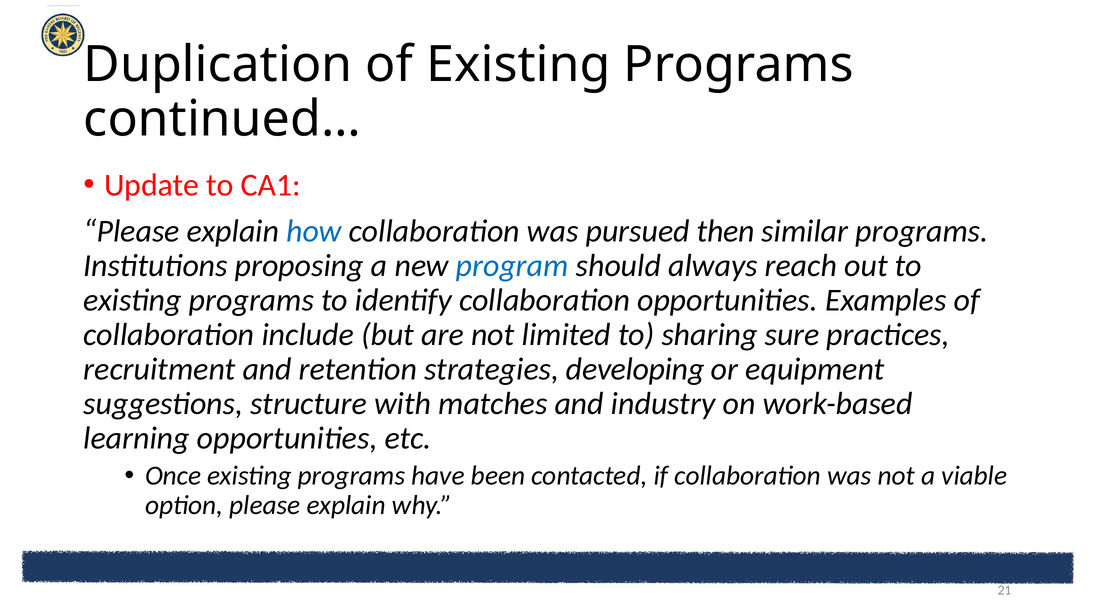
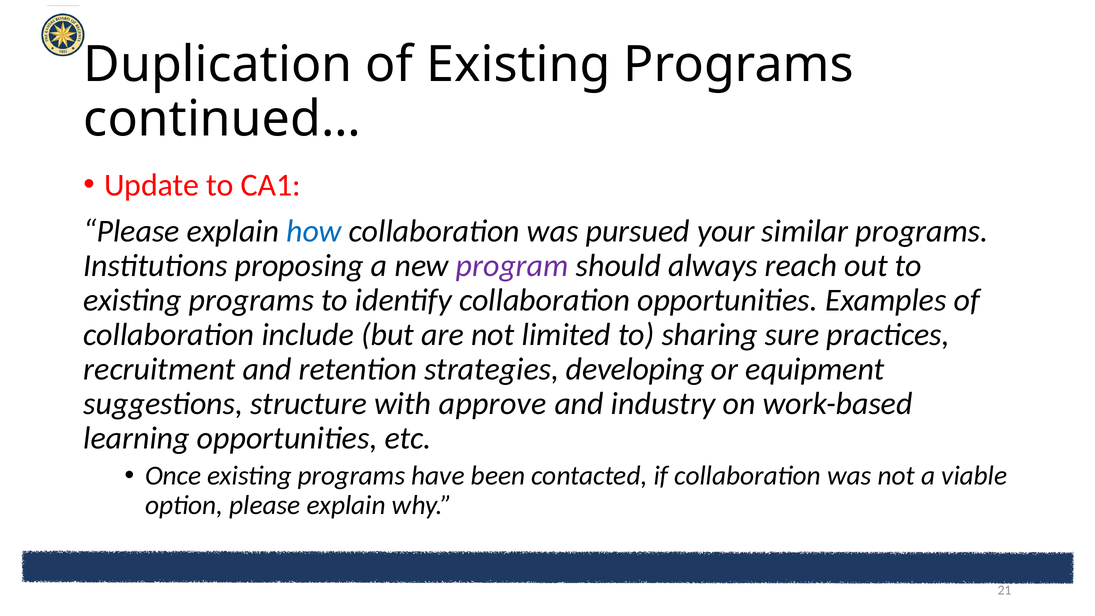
then: then -> your (726, 231)
program colour: blue -> purple (512, 266)
matches: matches -> approve (493, 404)
